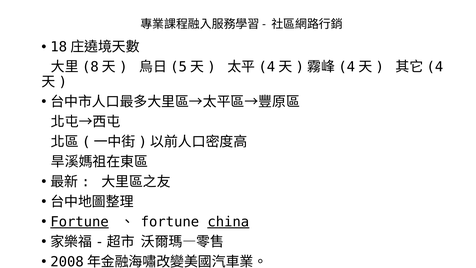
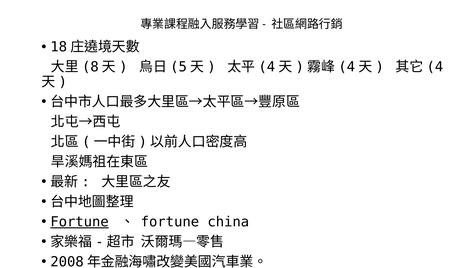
china underline: present -> none (228, 222)
